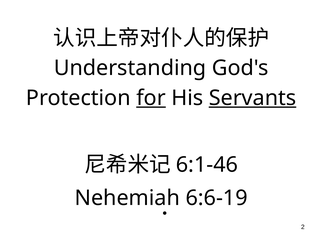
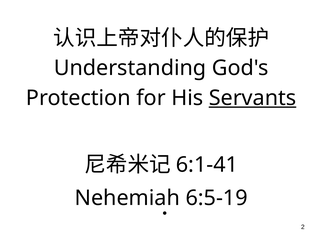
for underline: present -> none (151, 98)
6:1-46: 6:1-46 -> 6:1-41 (207, 165)
6:6-19: 6:6-19 -> 6:5-19 (217, 198)
